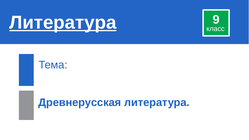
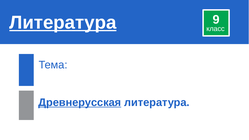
Древнерусская underline: none -> present (80, 102)
